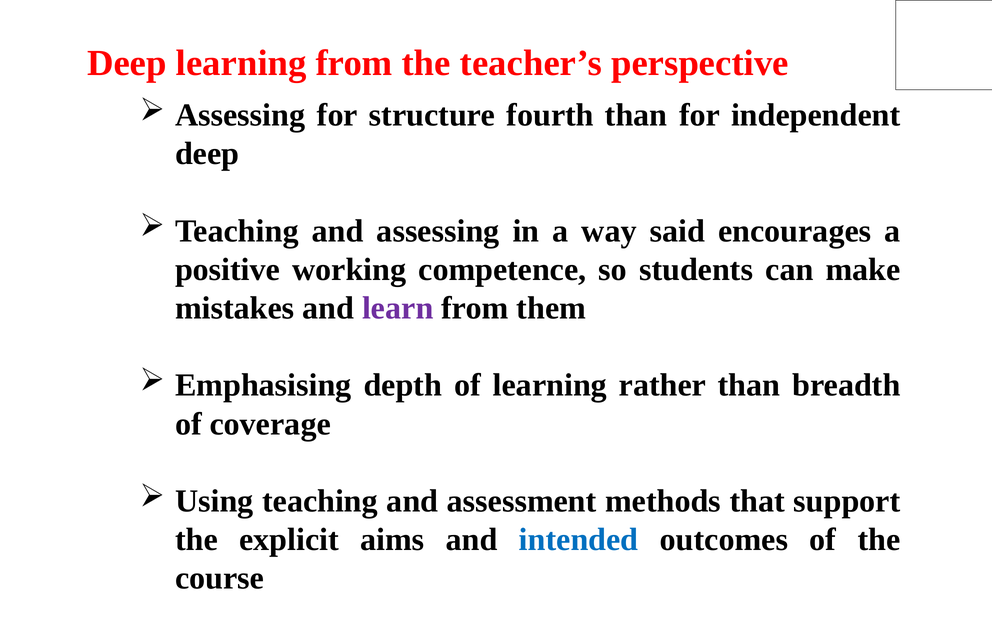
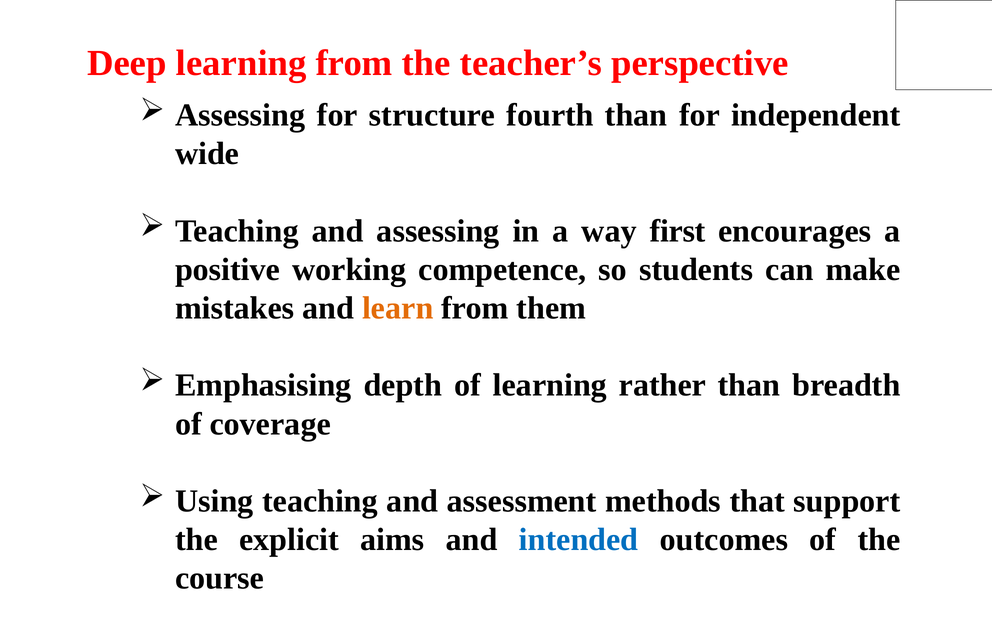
deep: deep -> wide (207, 154)
said: said -> first (678, 231)
learn colour: purple -> orange (398, 308)
